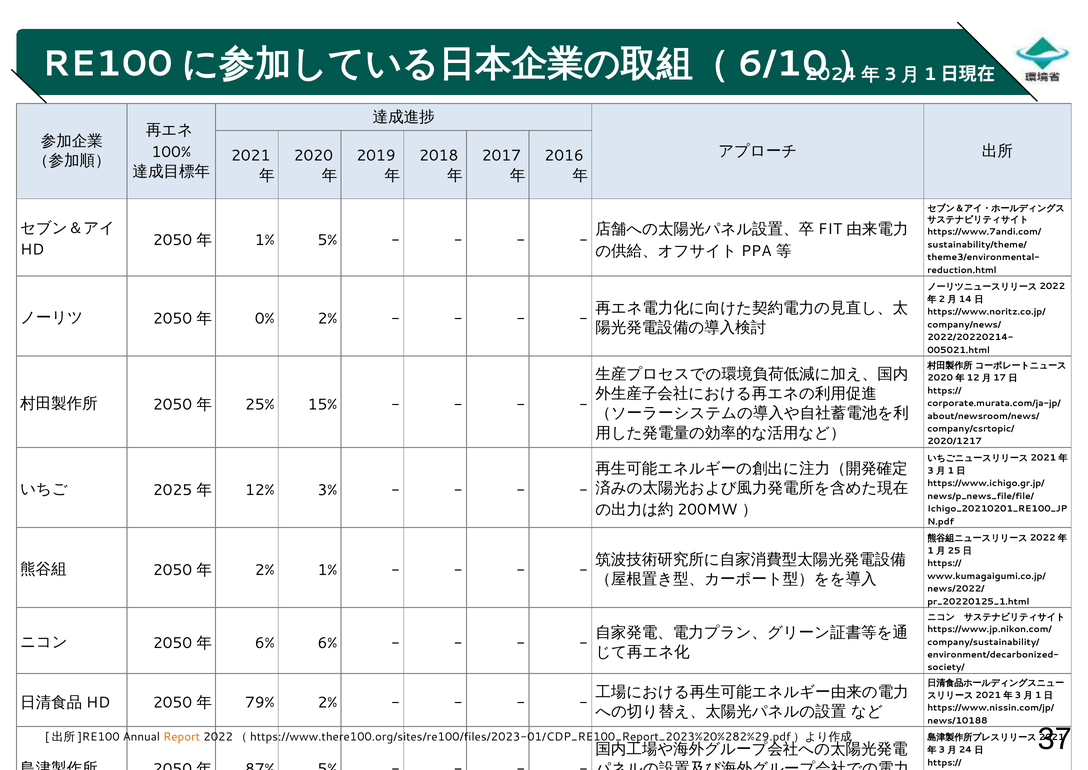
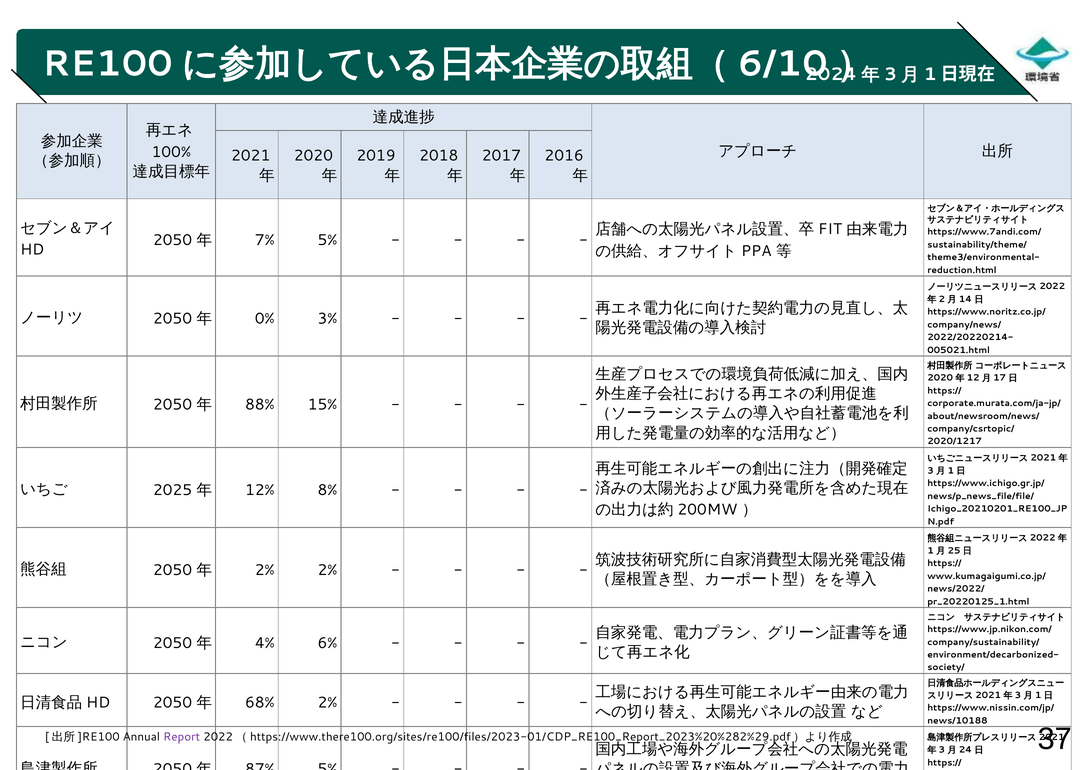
1%: 1% -> 7% (265, 240)
0% 2%: 2% -> 3% (327, 318)
25%: 25% -> 88% (260, 404)
3%: 3% -> 8% (327, 490)
2% 1%: 1% -> 2% (327, 570)
6%: 6% -> 4% (265, 643)
79%: 79% -> 68% (260, 702)
Report colour: orange -> purple (182, 736)
